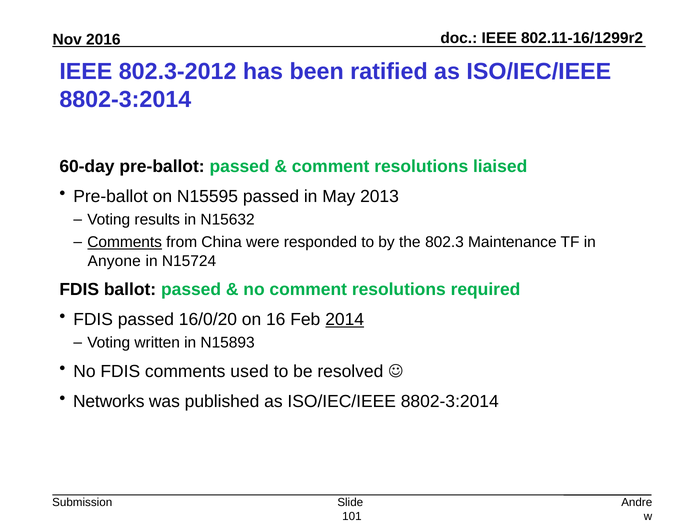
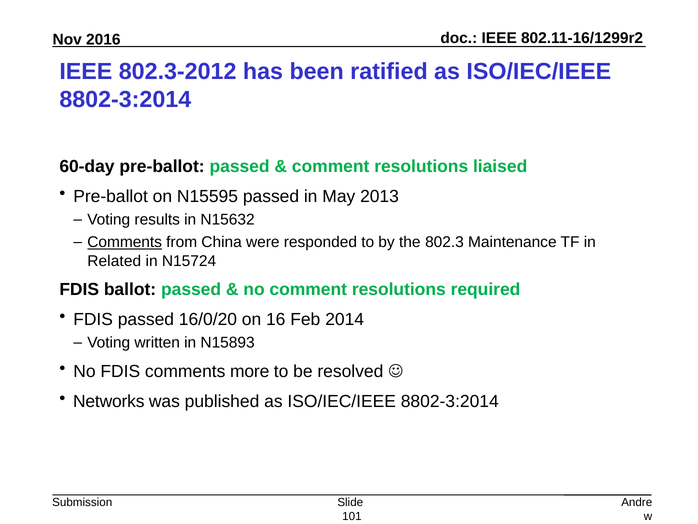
Anyone: Anyone -> Related (114, 261)
2014 underline: present -> none (345, 319)
used: used -> more (250, 371)
